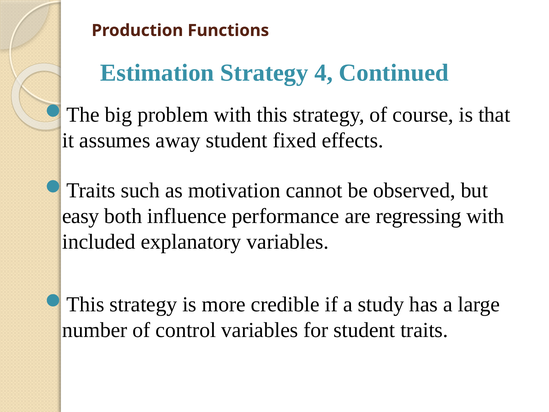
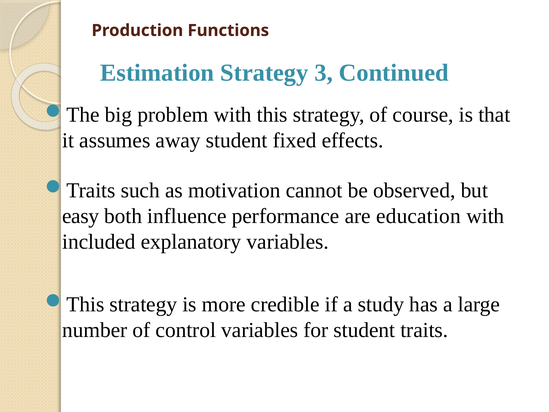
4: 4 -> 3 (324, 73)
regressing: regressing -> education (418, 216)
